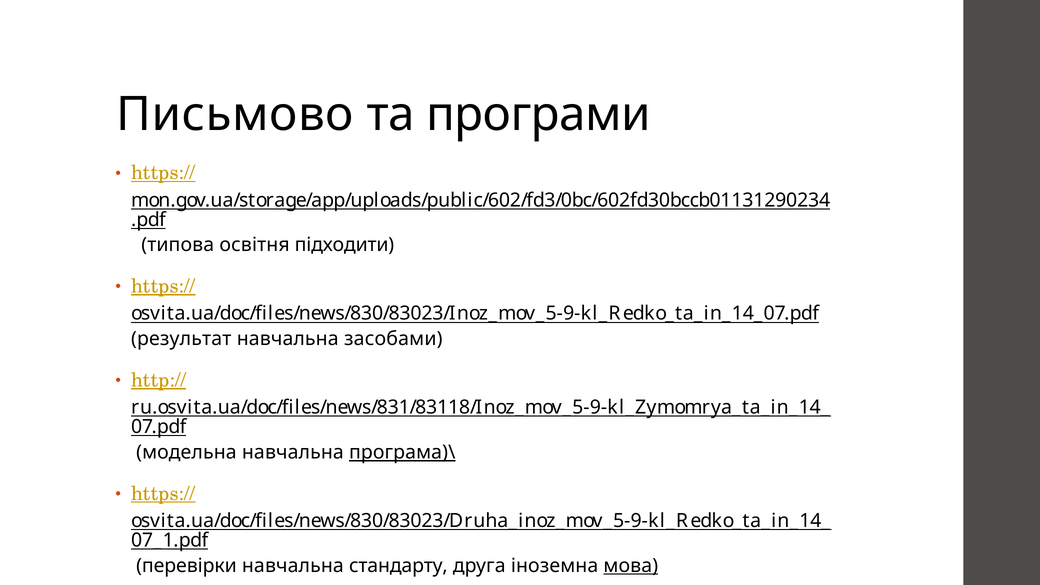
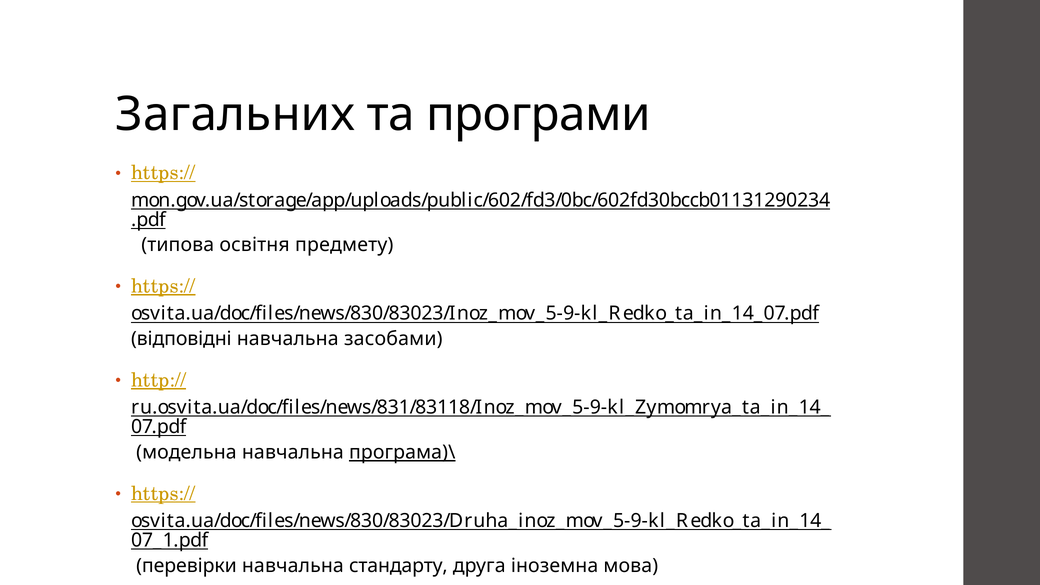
Письмово: Письмово -> Загальних (235, 114)
підходити: підходити -> предмету (344, 245)
результат: результат -> відповідні (181, 339)
мова underline: present -> none (631, 566)
